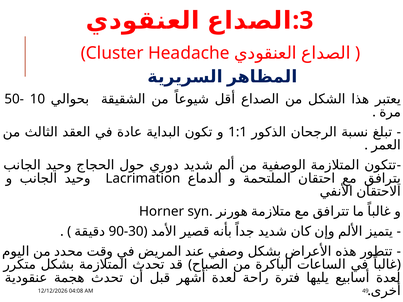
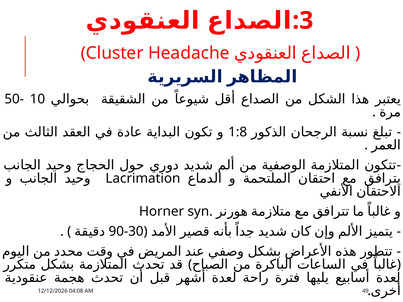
1:1: 1:1 -> 1:8 (238, 132)
